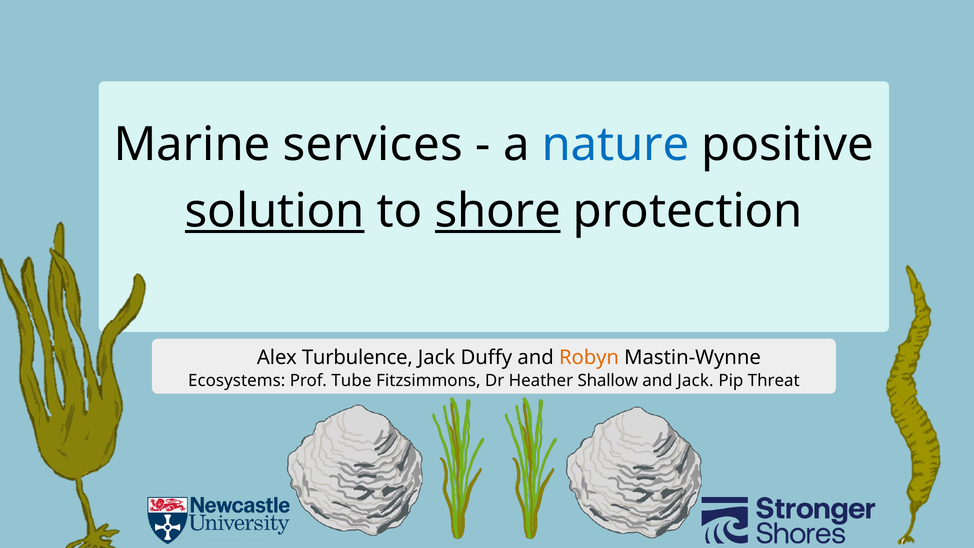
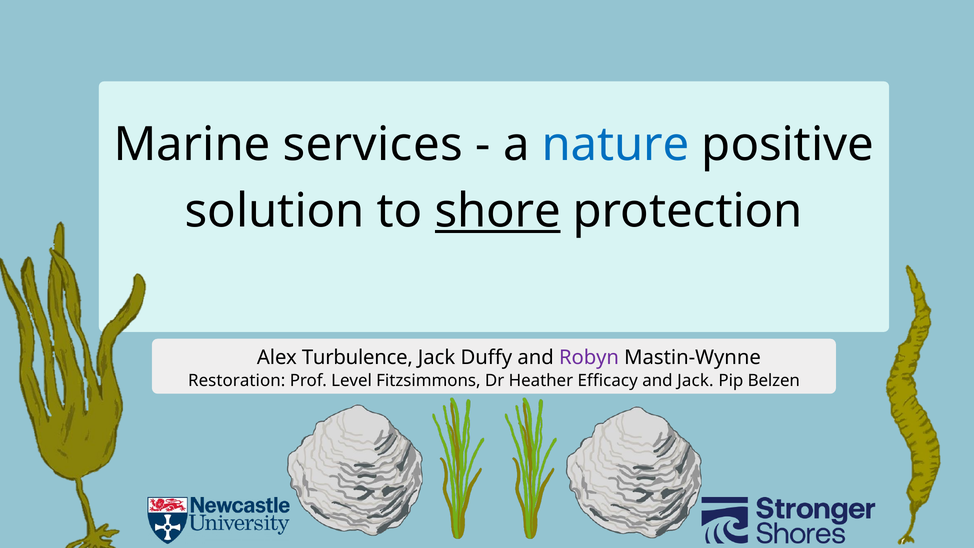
solution underline: present -> none (275, 211)
Robyn colour: orange -> purple (589, 357)
Ecosystems: Ecosystems -> Restoration (237, 380)
Tube: Tube -> Level (352, 380)
Shallow: Shallow -> Efficacy (608, 380)
Threat: Threat -> Belzen (774, 380)
